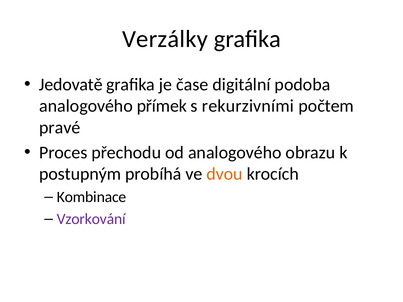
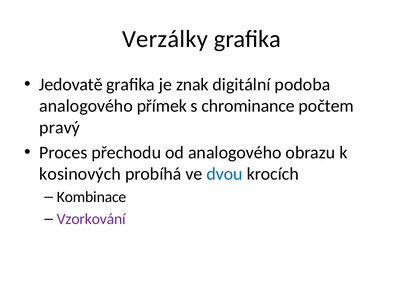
čase: čase -> znak (192, 85)
rekurzivními: rekurzivními -> chrominance (248, 106)
pravé: pravé -> pravý (60, 128)
postupným: postupným -> kosinových (80, 174)
dvou colour: orange -> blue (225, 174)
